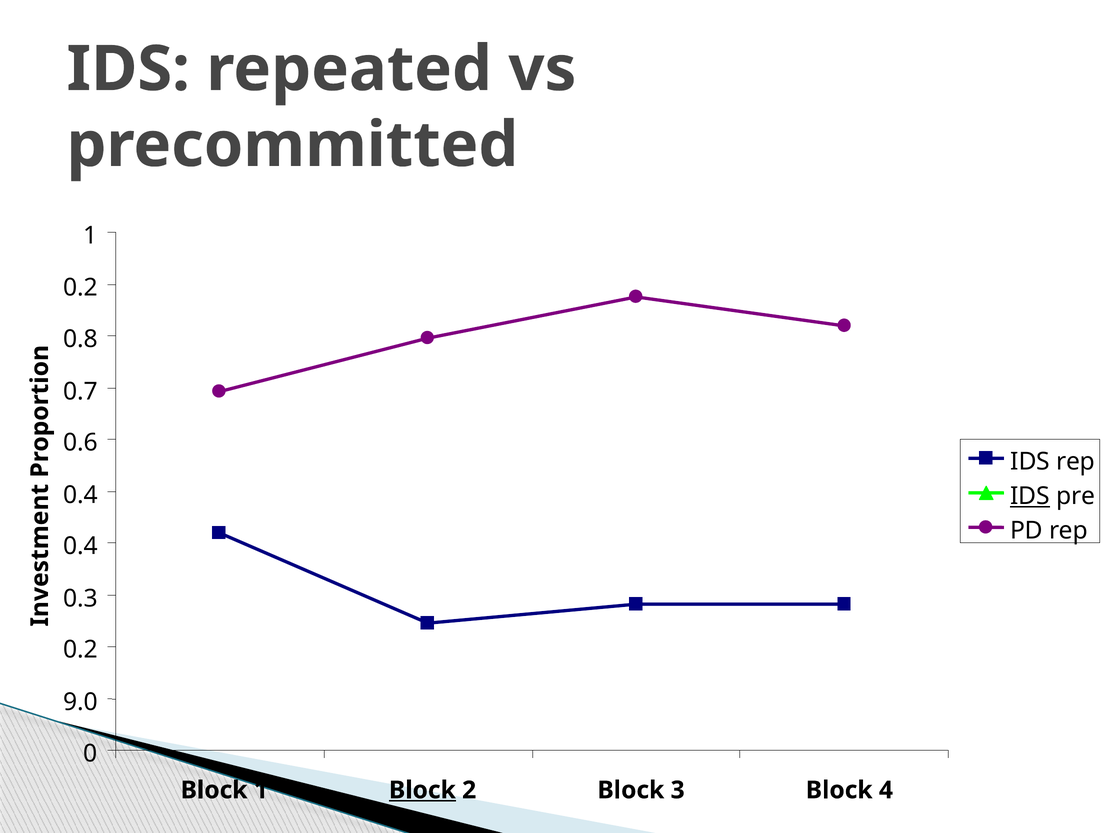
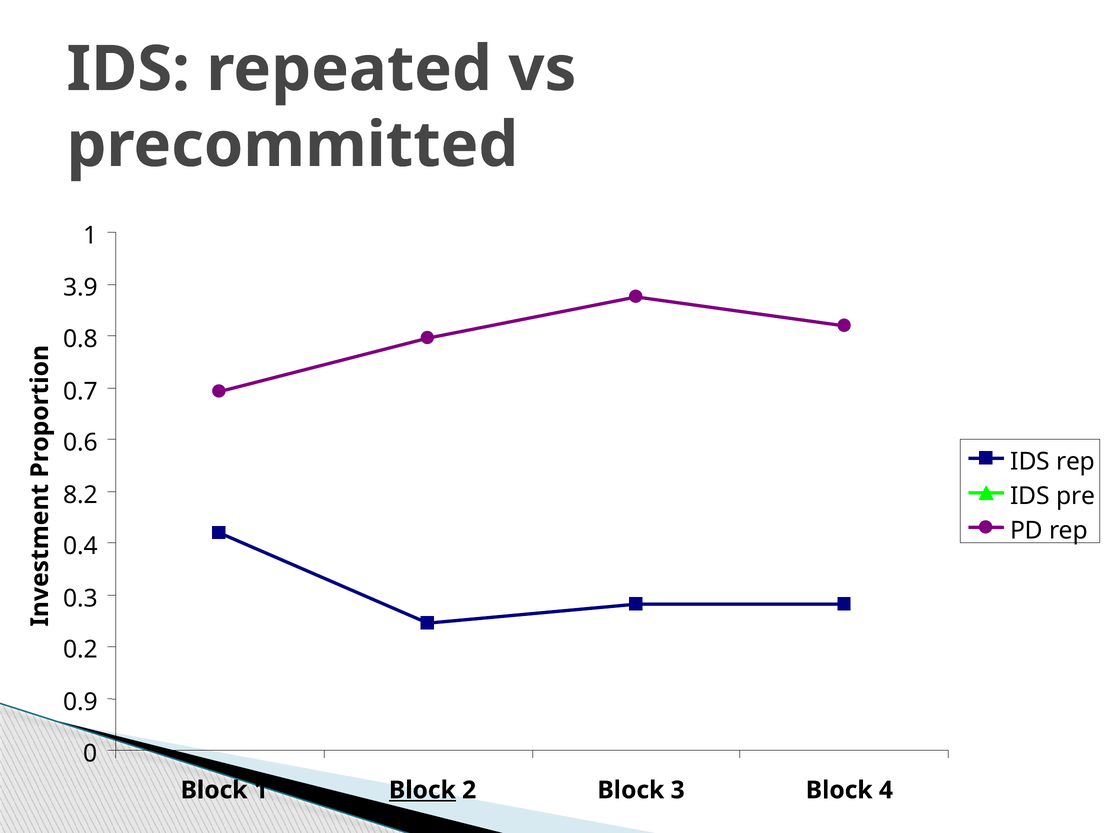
0.2: 0.2 -> 3.9 (81, 288)
0.4: 0.4 -> 8.2 (81, 495)
IDS underline: present -> none (1030, 496)
9.0: 9.0 -> 0.9 (81, 702)
